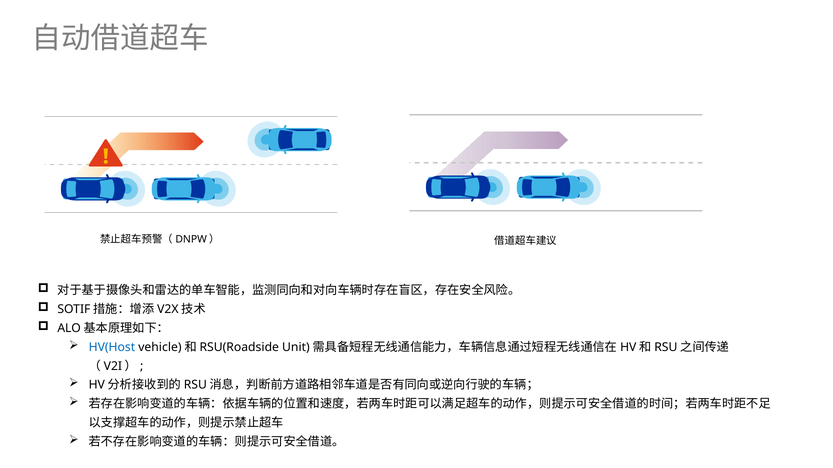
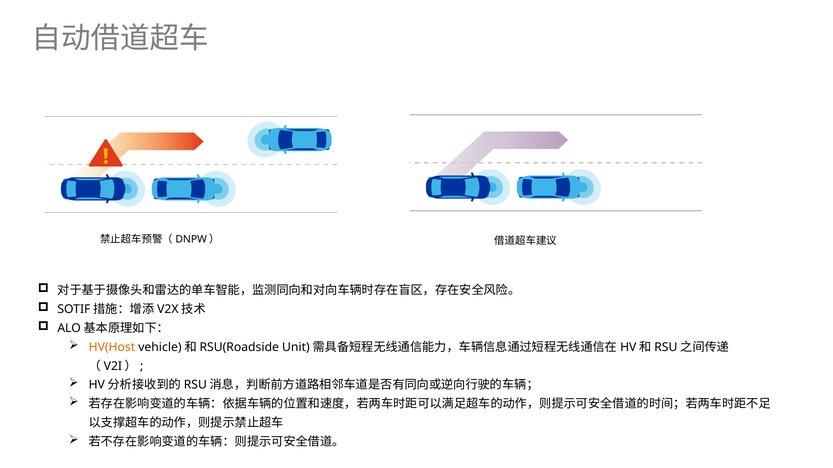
HV(Host colour: blue -> orange (112, 347)
